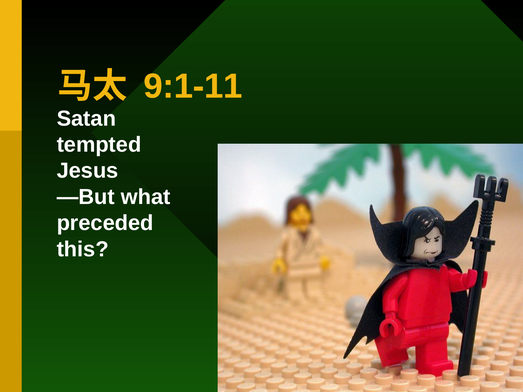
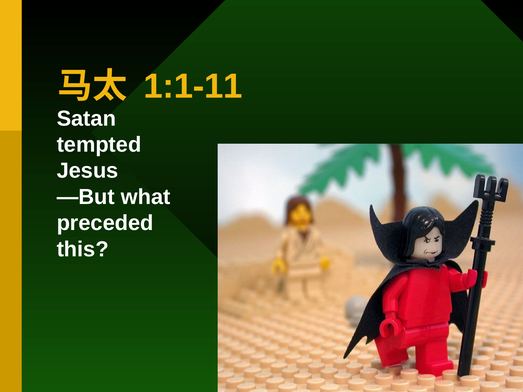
9:1-11: 9:1-11 -> 1:1-11 (193, 86)
